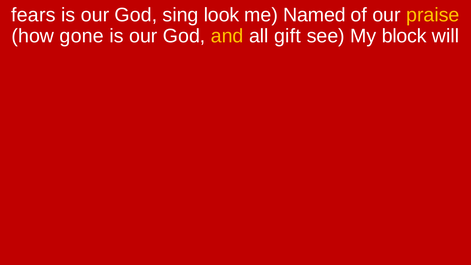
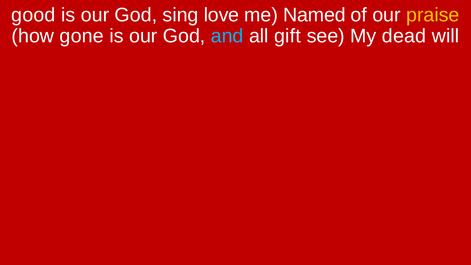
fears: fears -> good (33, 15)
look: look -> love (222, 15)
and colour: yellow -> light blue (227, 36)
block: block -> dead (404, 36)
